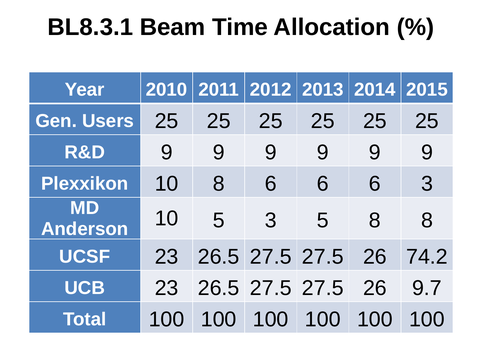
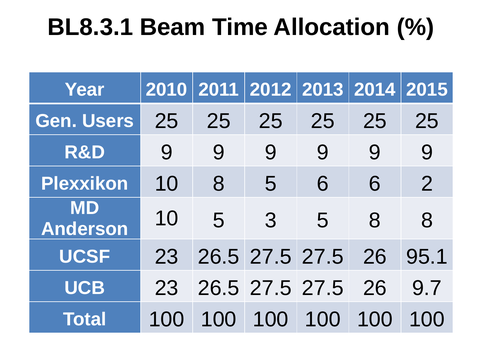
8 6: 6 -> 5 (271, 184)
6 3: 3 -> 2 (427, 184)
74.2: 74.2 -> 95.1 (427, 257)
